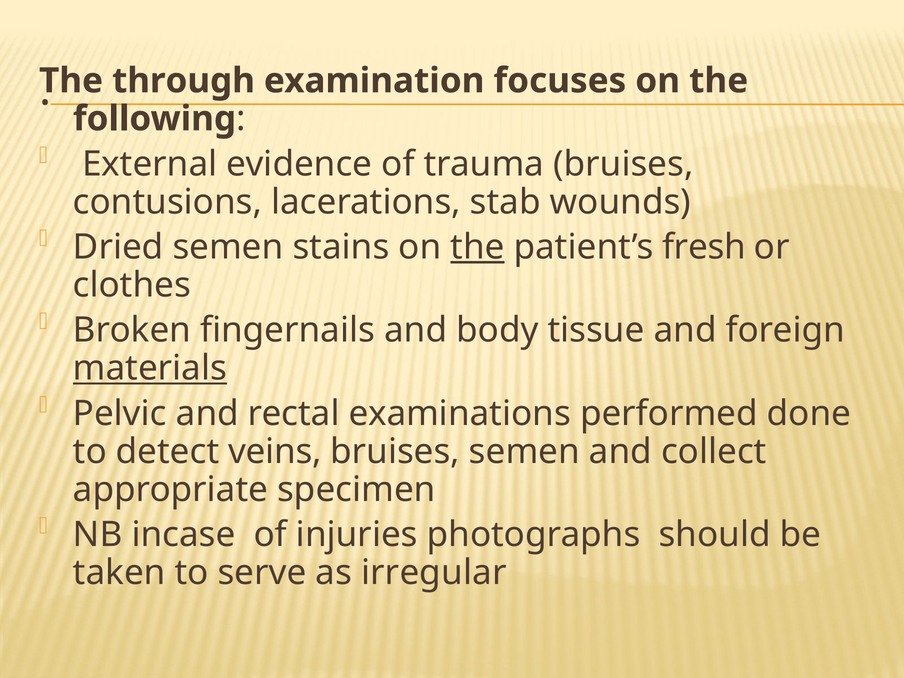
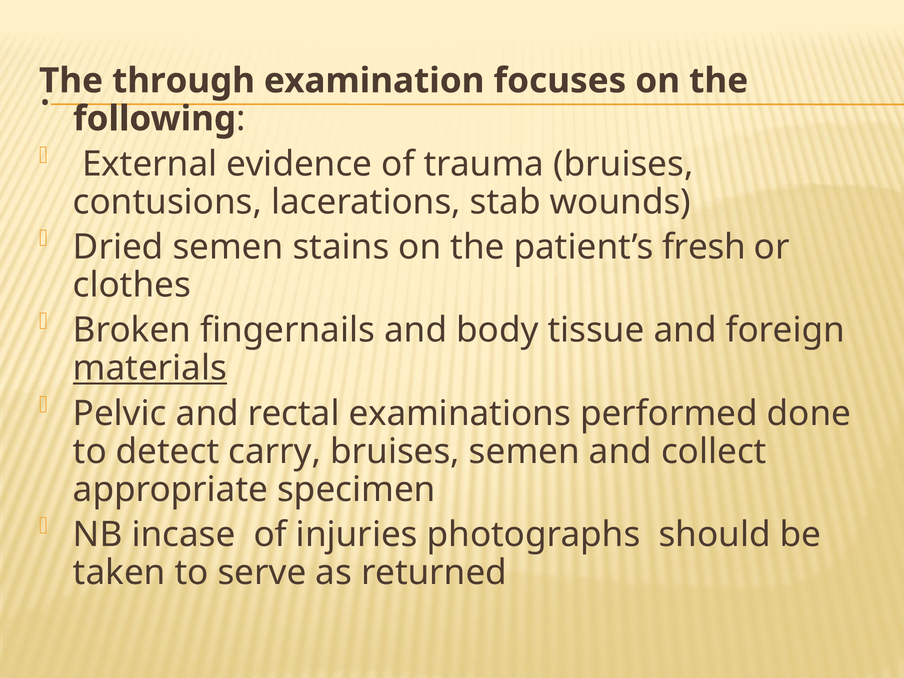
the underline: present -> none (478, 247)
veins: veins -> carry (275, 451)
irregular: irregular -> returned (434, 573)
